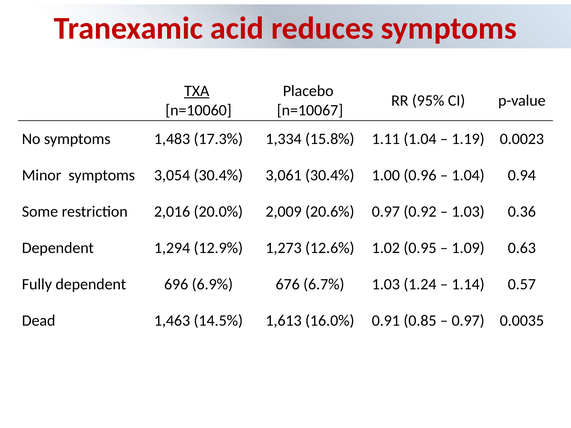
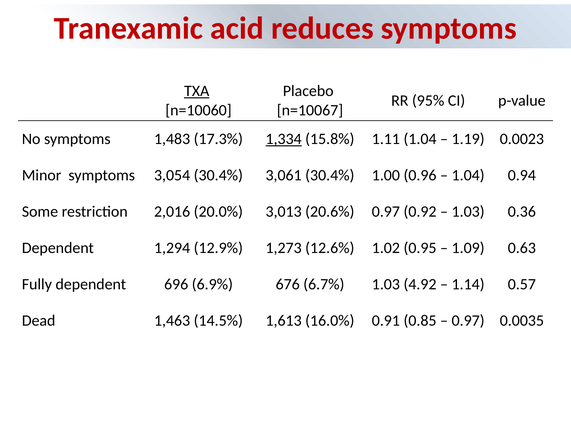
1,334 underline: none -> present (284, 139)
2,009: 2,009 -> 3,013 (284, 212)
1.24: 1.24 -> 4.92 (420, 285)
